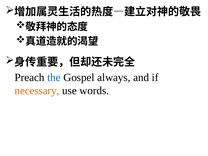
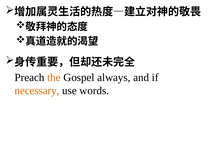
the colour: blue -> orange (54, 77)
